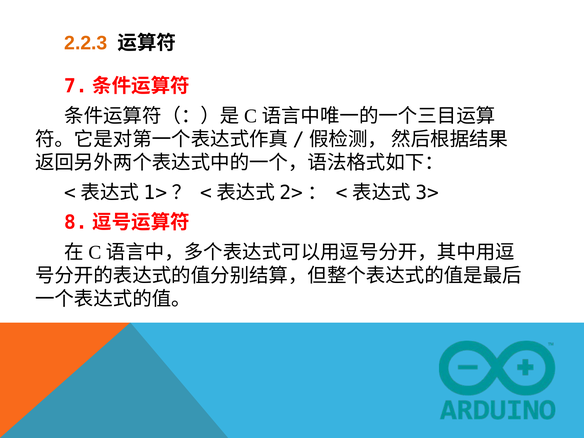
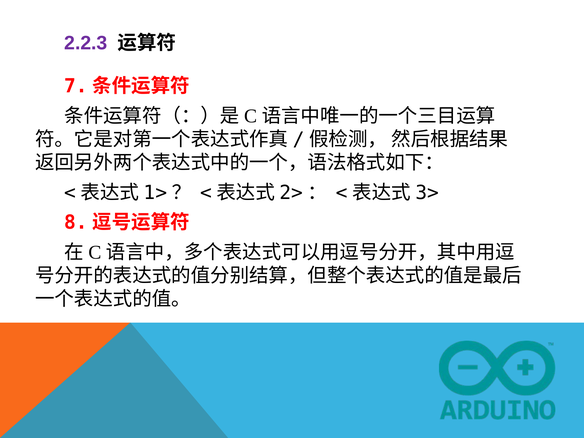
2.2.3 colour: orange -> purple (86, 43)
